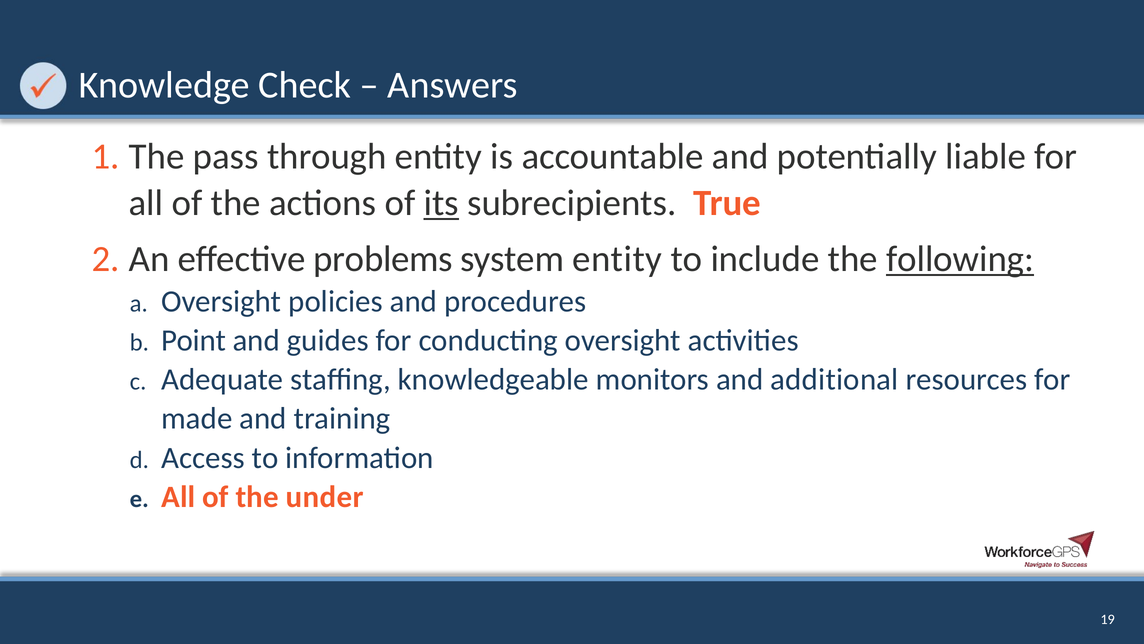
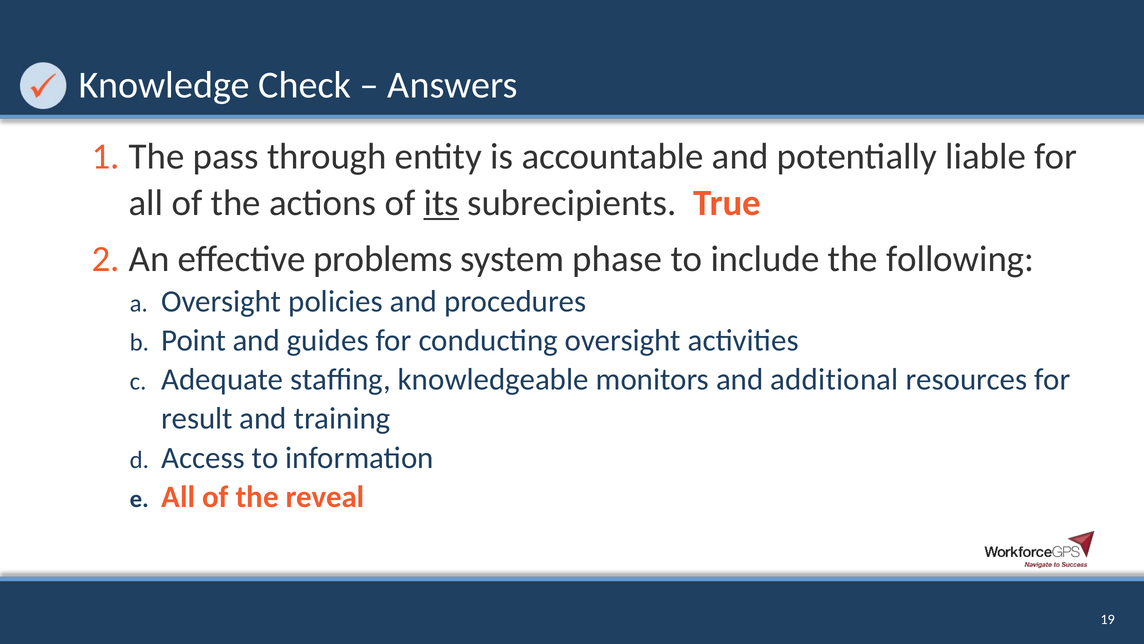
system entity: entity -> phase (617, 259)
following underline: present -> none (960, 259)
made: made -> result (197, 418)
under: under -> reveal (325, 497)
